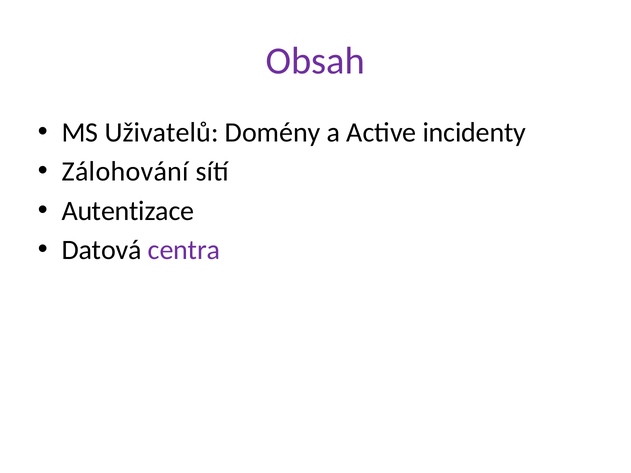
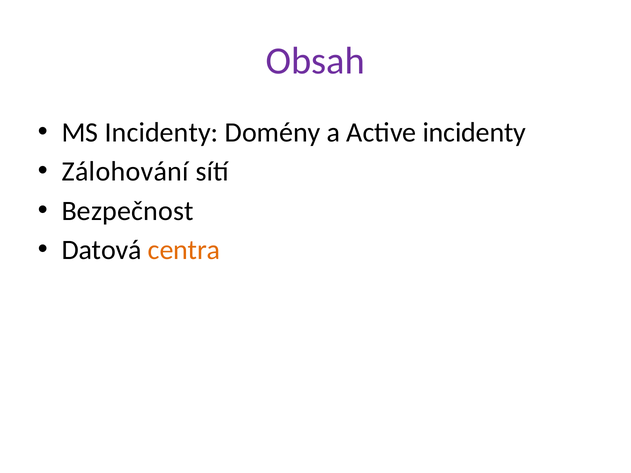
MS Uživatelů: Uživatelů -> Incidenty (162, 132)
Autentizace: Autentizace -> Bezpečnost (128, 211)
centra colour: purple -> orange (184, 250)
